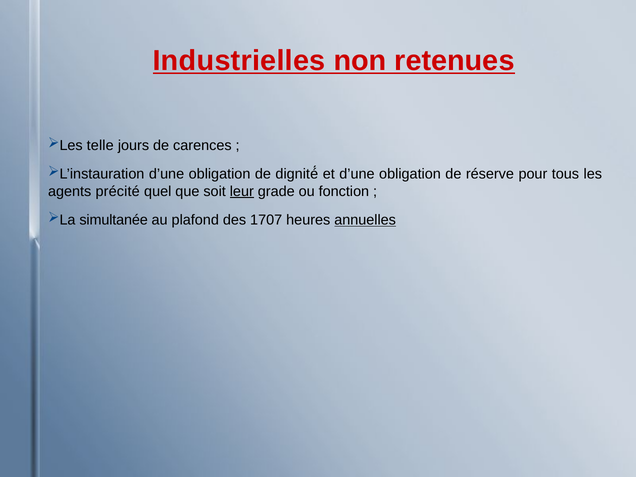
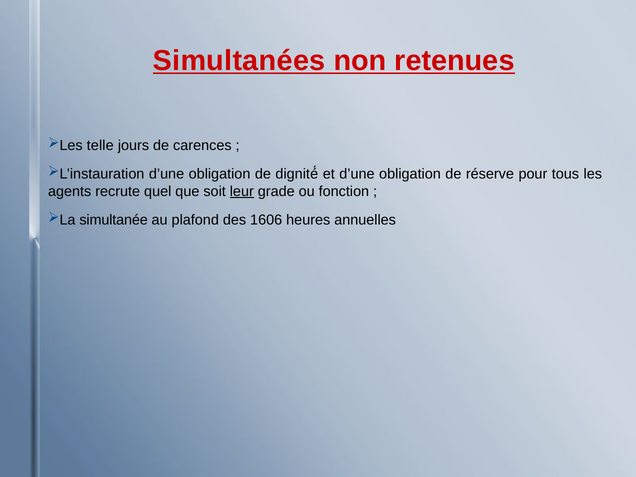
Industrielles: Industrielles -> Simultanées (239, 61)
précité: précité -> recrute (118, 191)
1707: 1707 -> 1606 (266, 220)
annuelles underline: present -> none (365, 220)
